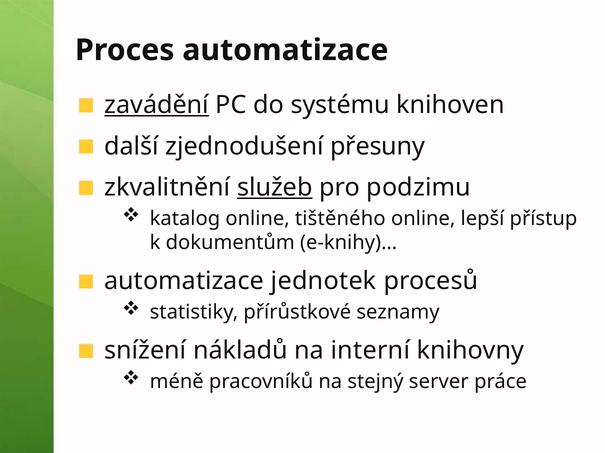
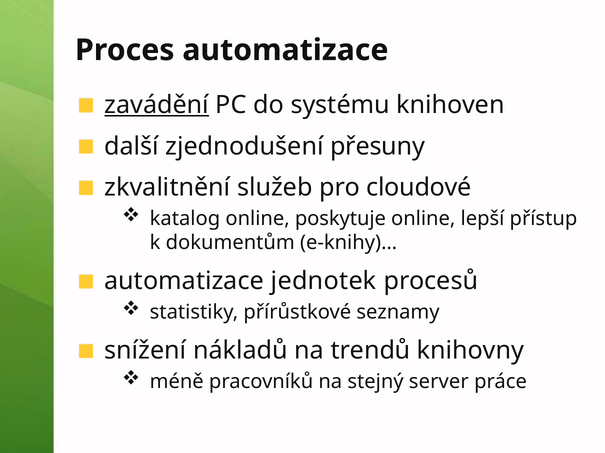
služeb underline: present -> none (275, 188)
podzimu: podzimu -> cloudové (419, 188)
tištěného: tištěného -> poskytuje (340, 219)
interní: interní -> trendů (371, 351)
